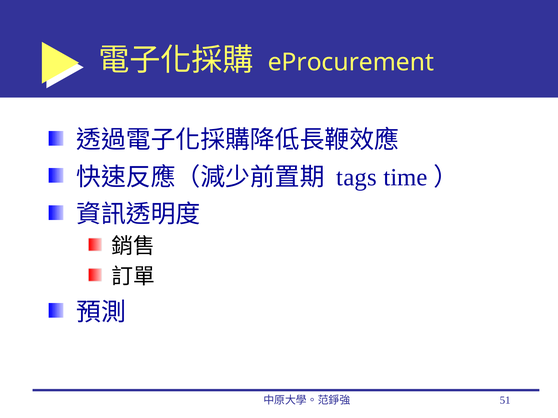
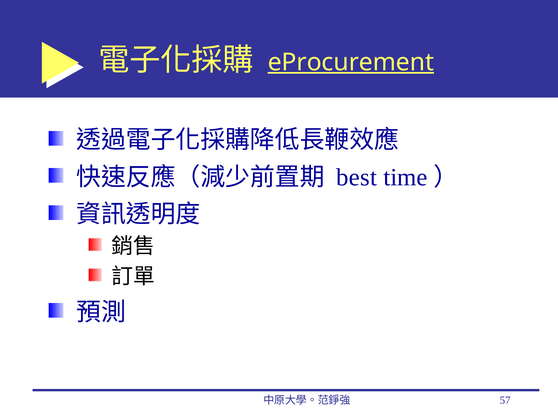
eProcurement underline: none -> present (351, 62)
tags: tags -> best (357, 178)
51: 51 -> 57 (505, 401)
